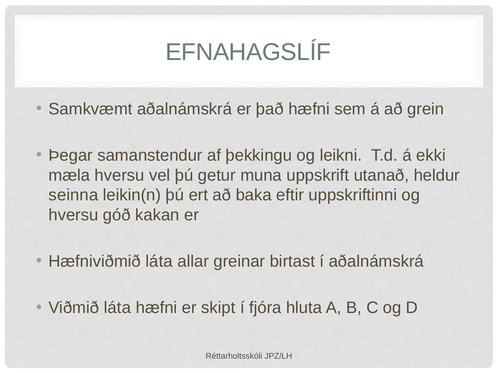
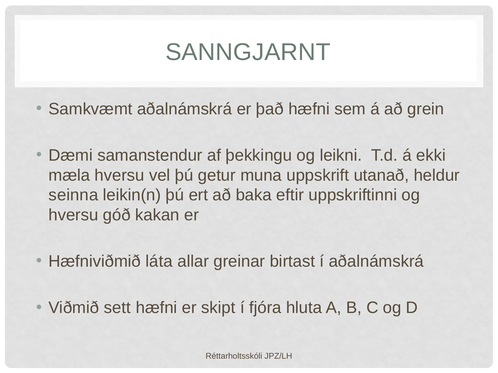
EFNAHAGSLÍF: EFNAHAGSLÍF -> SANNGJARNT (248, 52)
Þegar: Þegar -> Dæmi (71, 156)
Viðmið láta: láta -> sett (117, 308)
